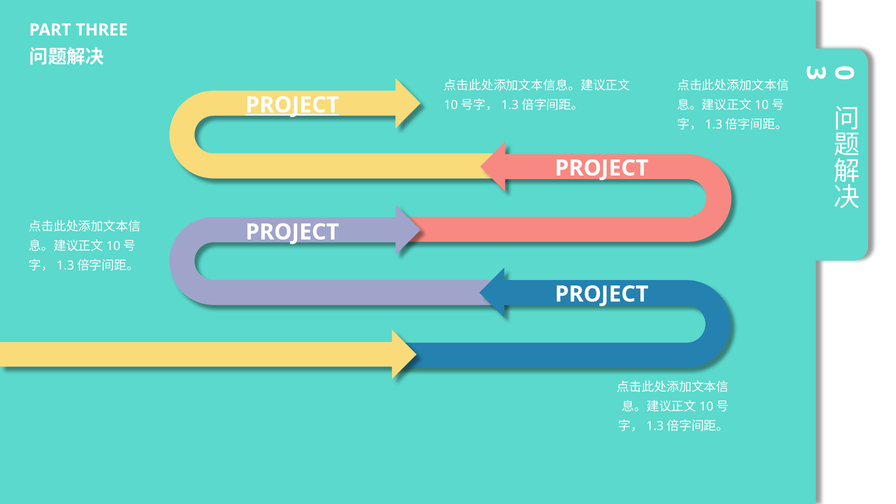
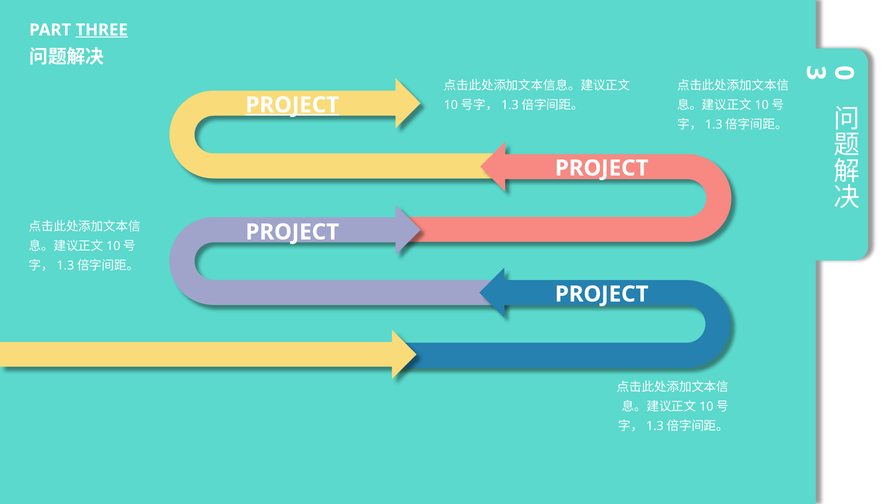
THREE underline: none -> present (102, 30)
